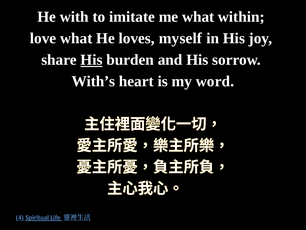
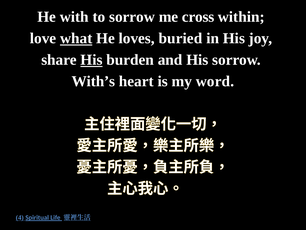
to imitate: imitate -> sorrow (132, 17)
me what: what -> cross (198, 17)
what underline: none -> present (76, 38)
myself: myself -> buried (180, 38)
